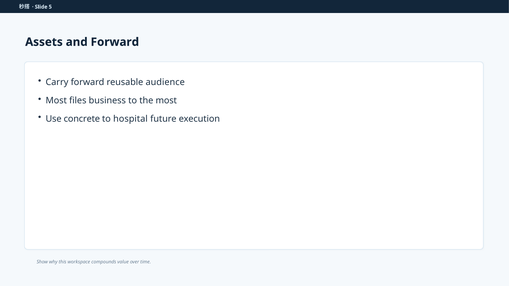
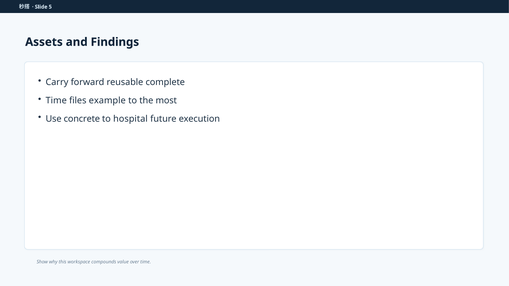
and Forward: Forward -> Findings (115, 42)
audience: audience -> complete (165, 82)
Most: Most -> Time (56, 101)
business: business -> example (107, 101)
